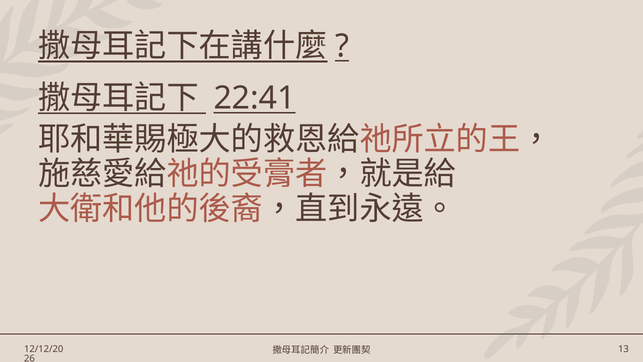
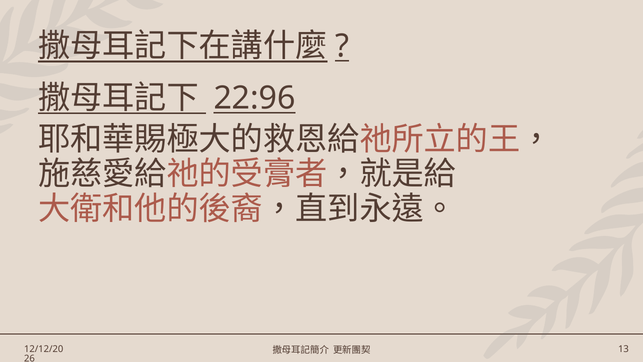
22:41: 22:41 -> 22:96 (255, 98)
